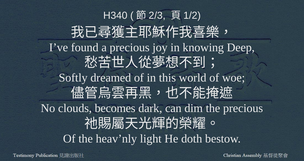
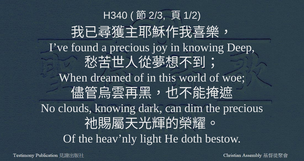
Softly: Softly -> When (73, 78)
clouds becomes: becomes -> knowing (115, 108)
